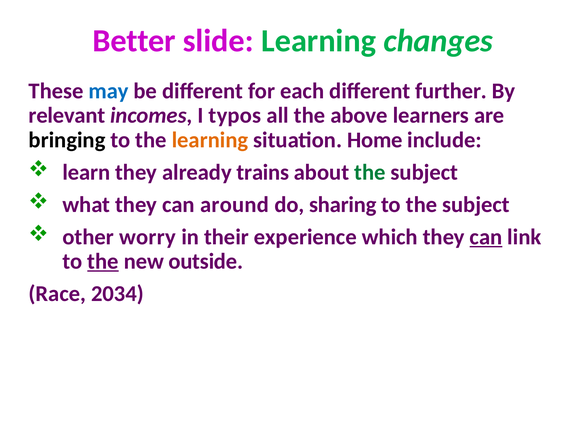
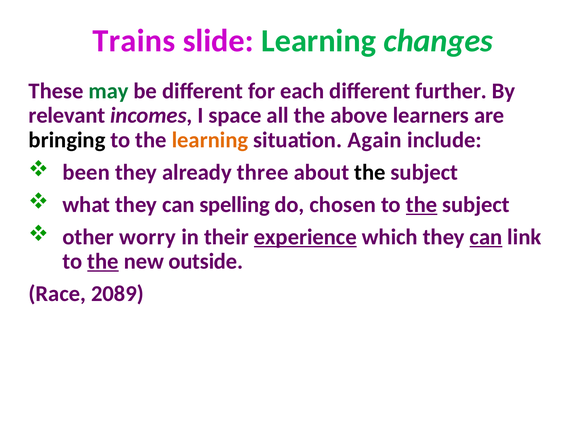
Better: Better -> Trains (134, 41)
may colour: blue -> green (109, 91)
typos: typos -> space (235, 115)
Home: Home -> Again (375, 140)
learn: learn -> been (86, 172)
trains: trains -> three (263, 172)
the colour: green -> black (370, 172)
around: around -> spelling (235, 204)
sharing: sharing -> chosen (343, 204)
the underline: none -> present (422, 204)
experience underline: none -> present (305, 237)
2034: 2034 -> 2089 (118, 294)
